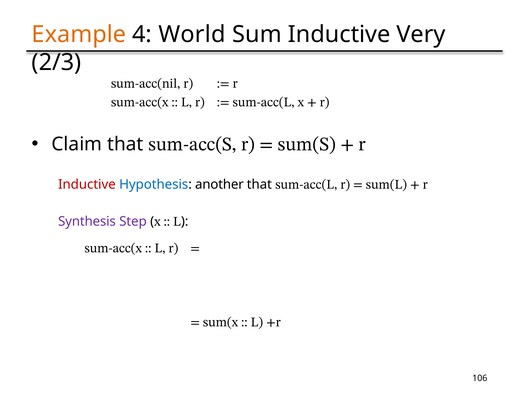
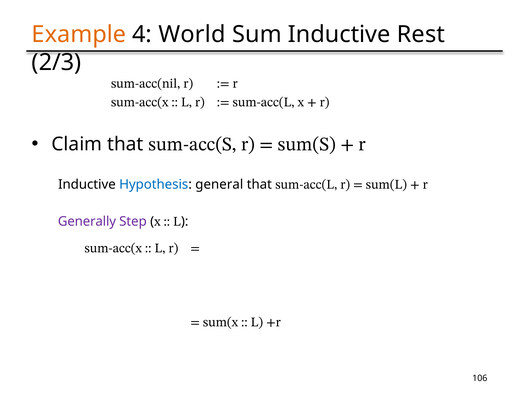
Very: Very -> Rest (421, 34)
Inductive colour: red -> black (87, 184)
another: another -> general (219, 184)
Synthesis: Synthesis -> Generally (87, 221)
